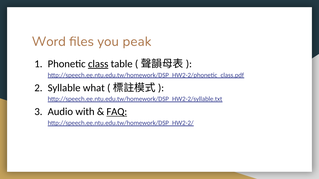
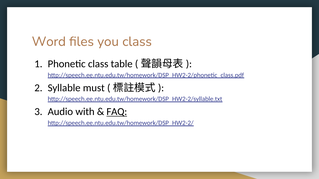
you peak: peak -> class (137, 42)
class underline: present -> none (98, 64)
what: what -> must (94, 88)
